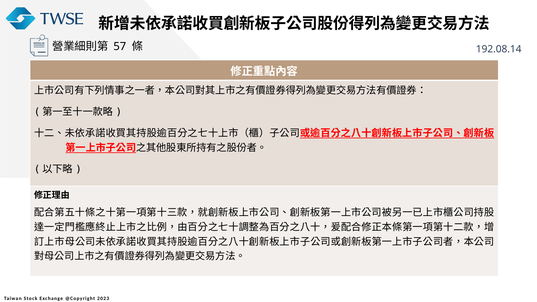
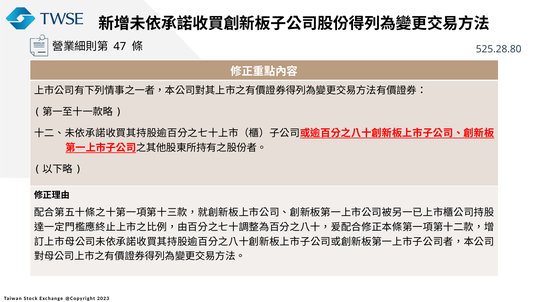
57: 57 -> 47 (120, 47)
192.08.14: 192.08.14 -> 525.28.80 (499, 49)
